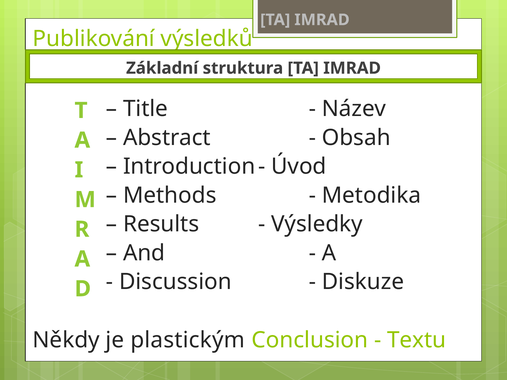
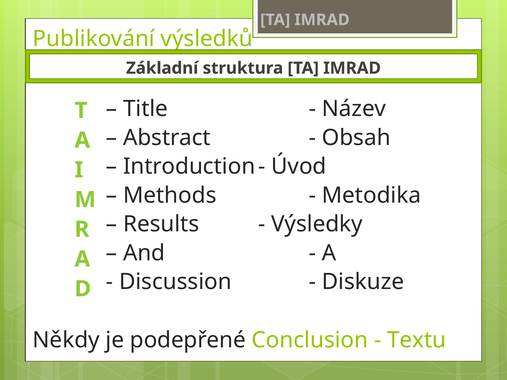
plastickým: plastickým -> podepřené (188, 340)
